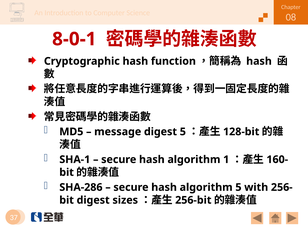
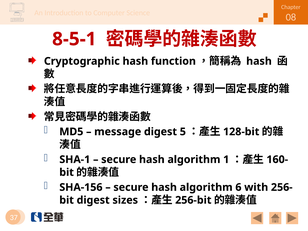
8-0-1: 8-0-1 -> 8-5-1 (74, 39)
SHA-286: SHA-286 -> SHA-156 (81, 187)
algorithm 5: 5 -> 6 (238, 187)
